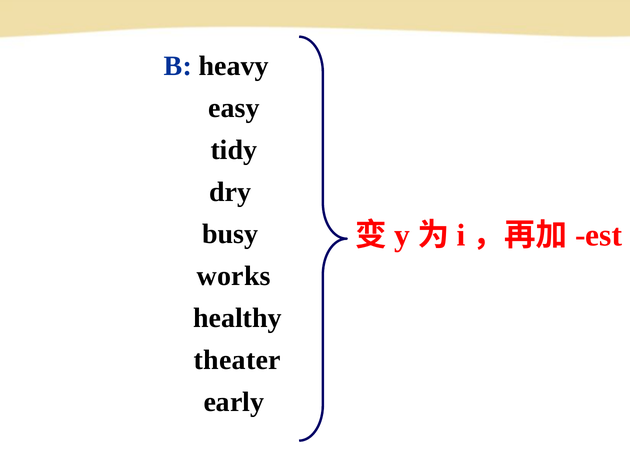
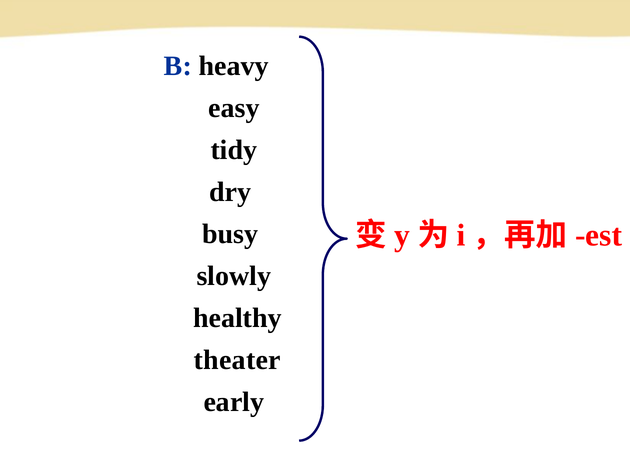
works: works -> slowly (234, 276)
